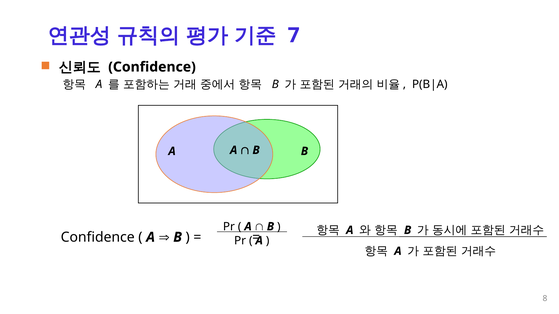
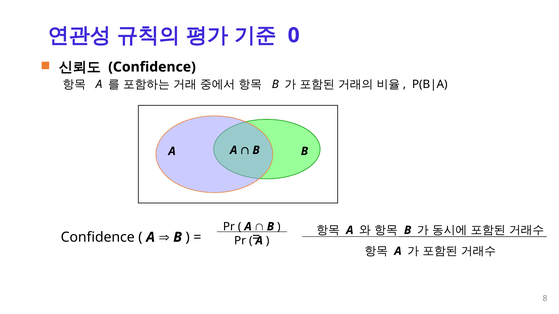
7: 7 -> 0 (294, 35)
